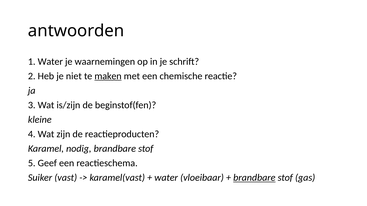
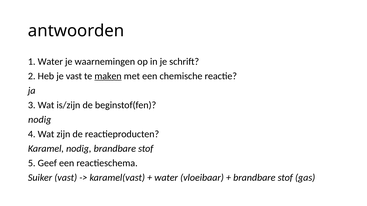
je niet: niet -> vast (74, 76)
kleine: kleine -> nodig (40, 120)
brandbare underline: present -> none (254, 178)
